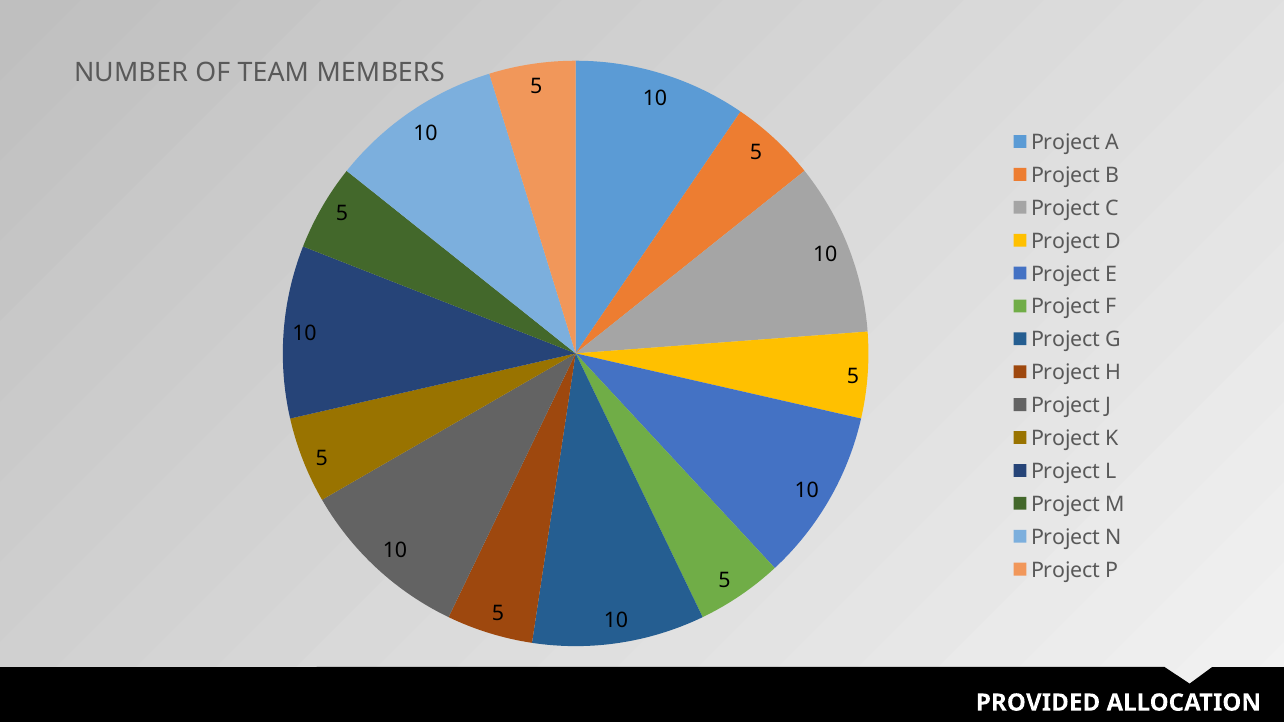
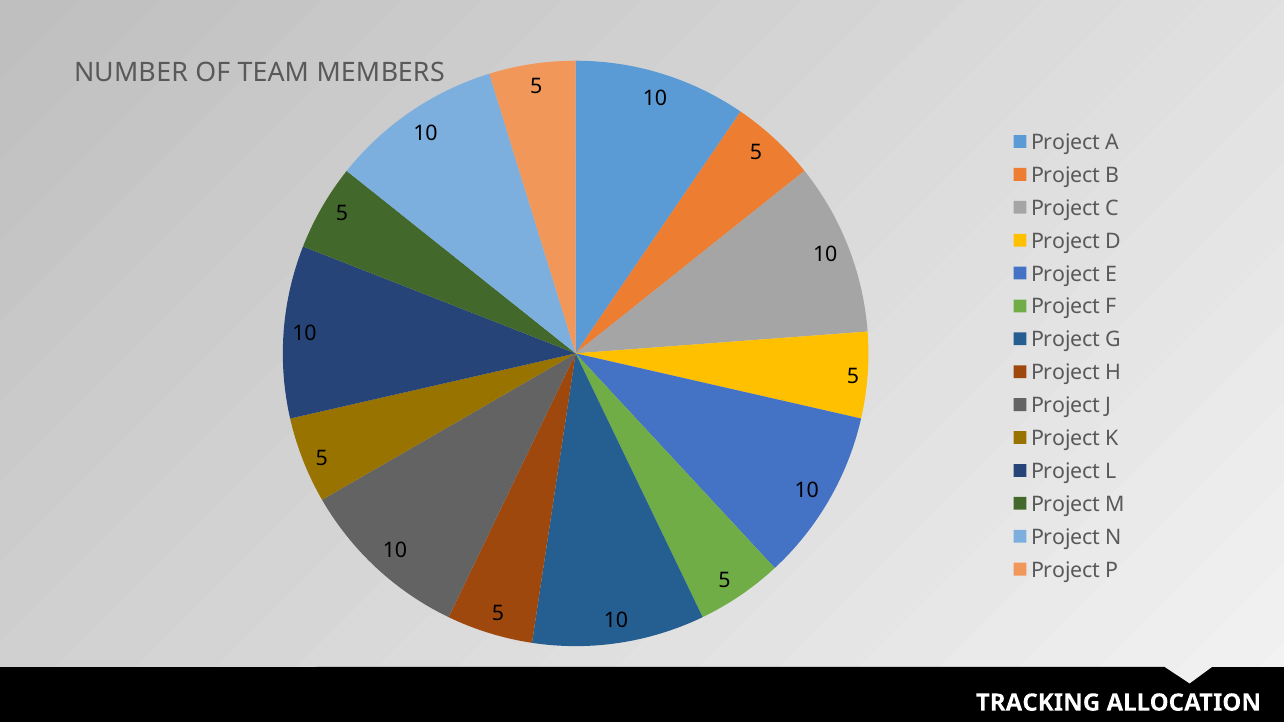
PROVIDED: PROVIDED -> TRACKING (1038, 703)
